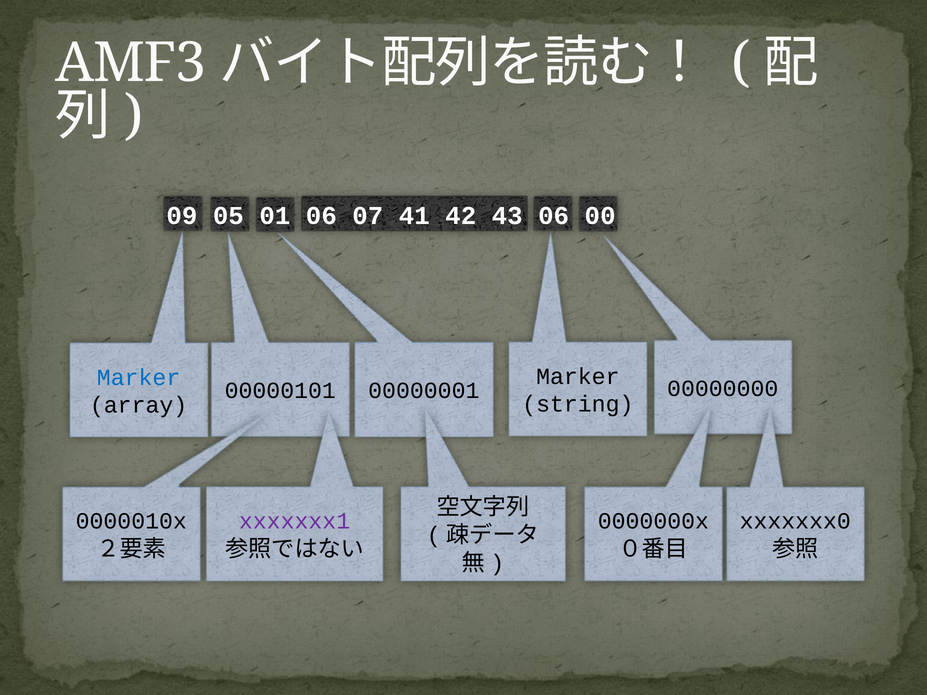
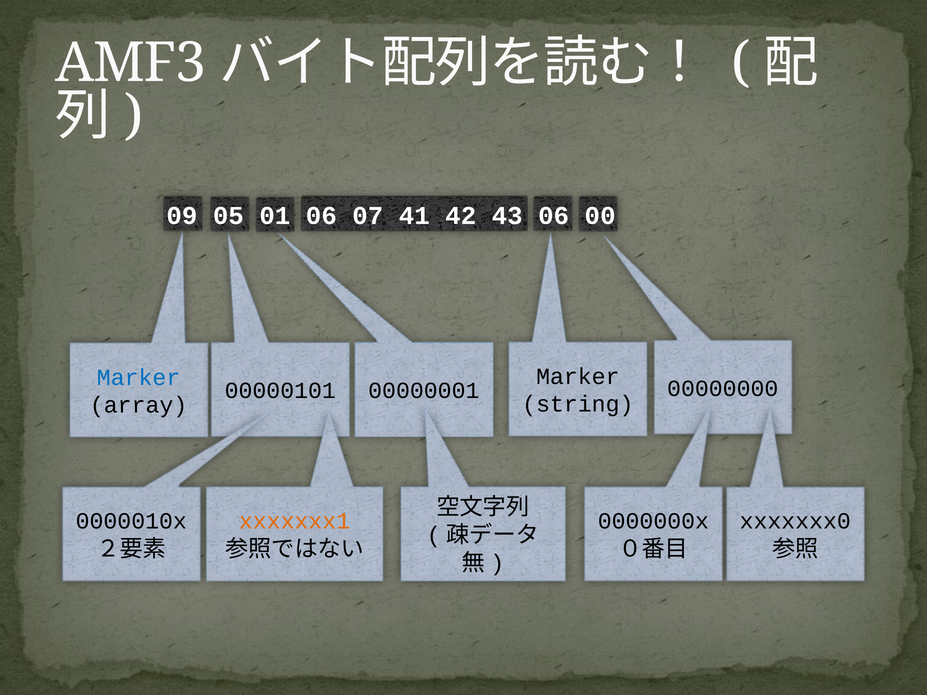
xxxxxxx1 colour: purple -> orange (295, 521)
